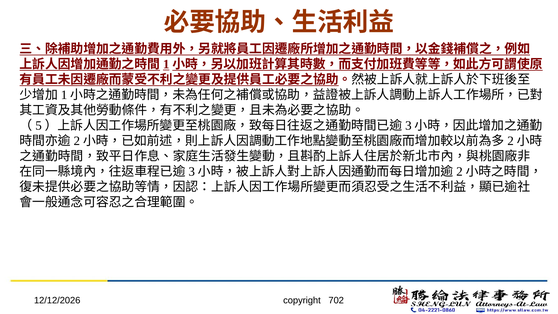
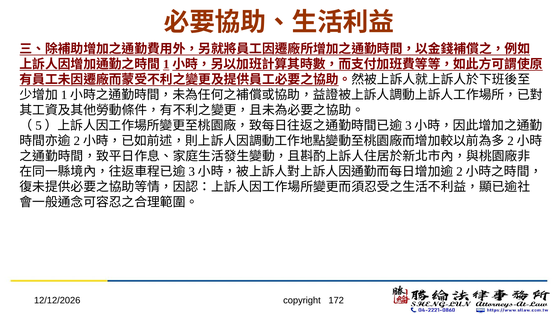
702: 702 -> 172 (336, 300)
